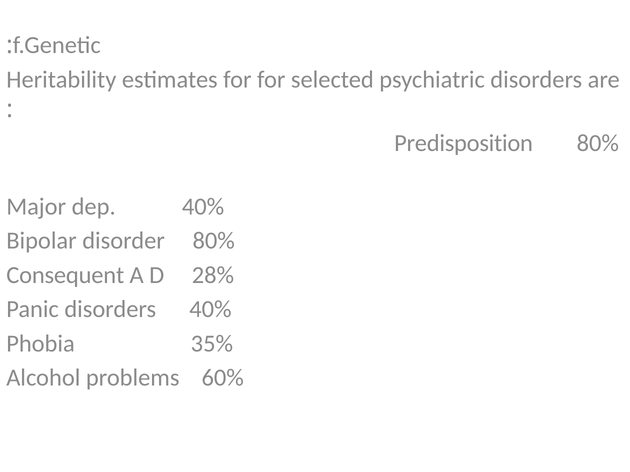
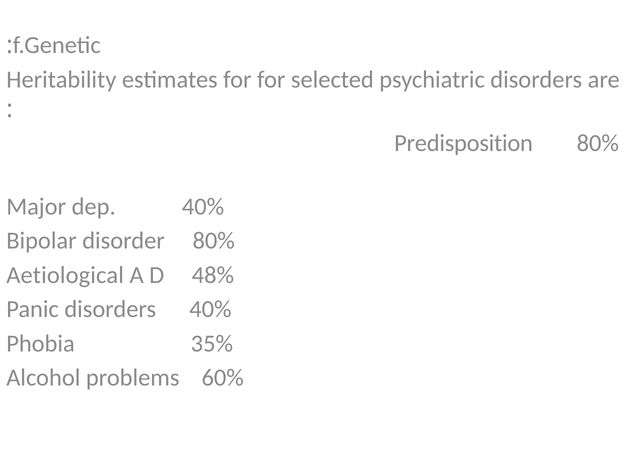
Consequent: Consequent -> Aetiological (65, 275)
28%: 28% -> 48% (213, 275)
